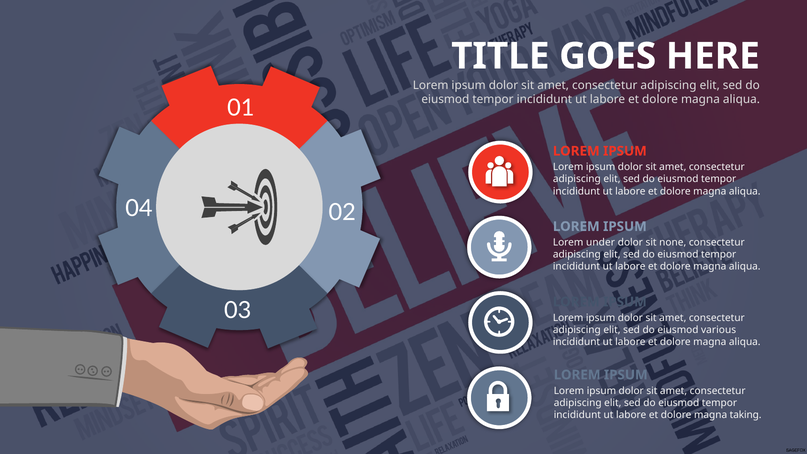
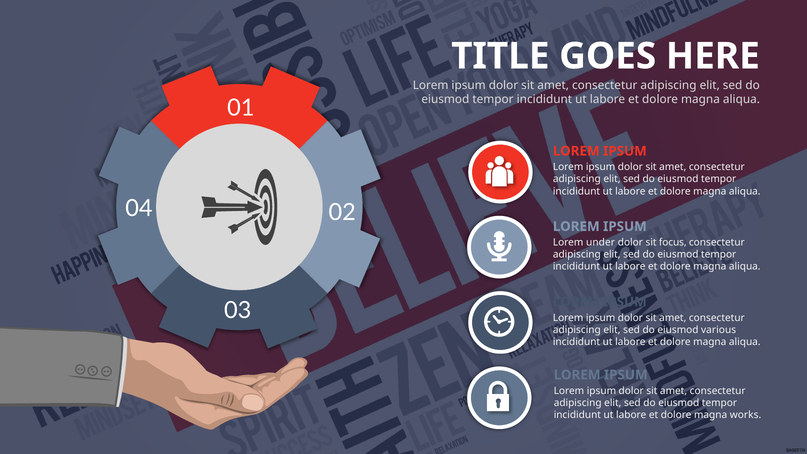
none: none -> focus (673, 242)
taking: taking -> works (746, 415)
